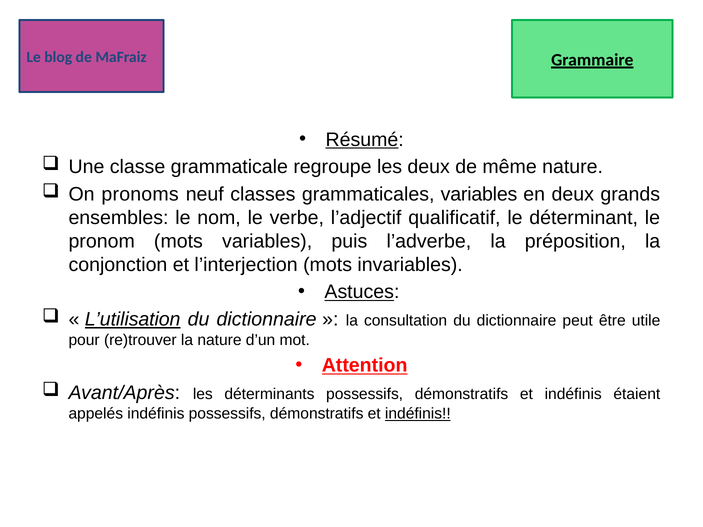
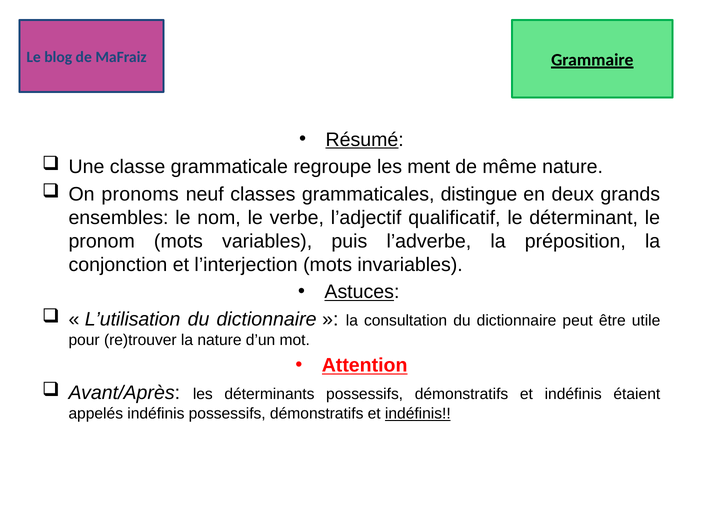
les deux: deux -> ment (429, 167)
grammaticales variables: variables -> distingue (479, 194)
L’utilisation underline: present -> none (133, 320)
